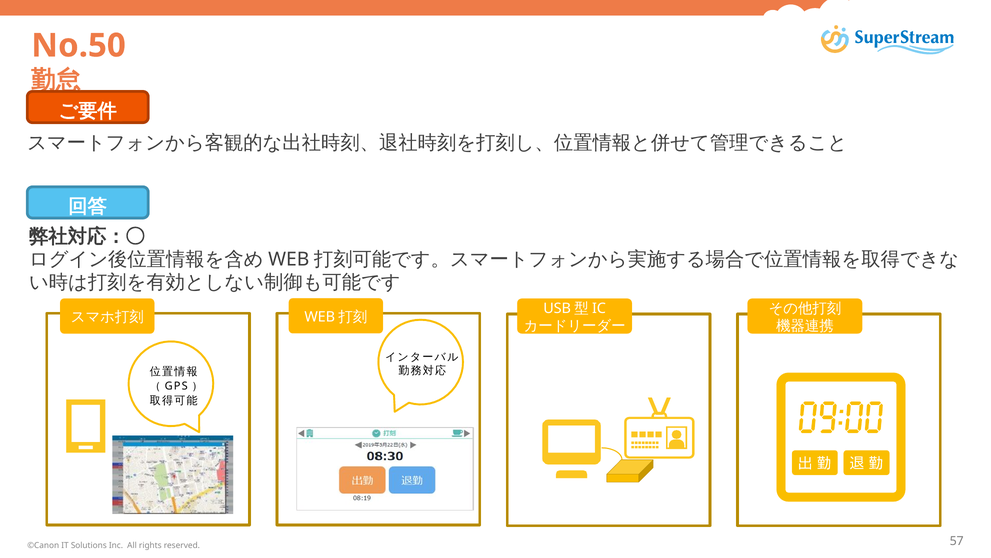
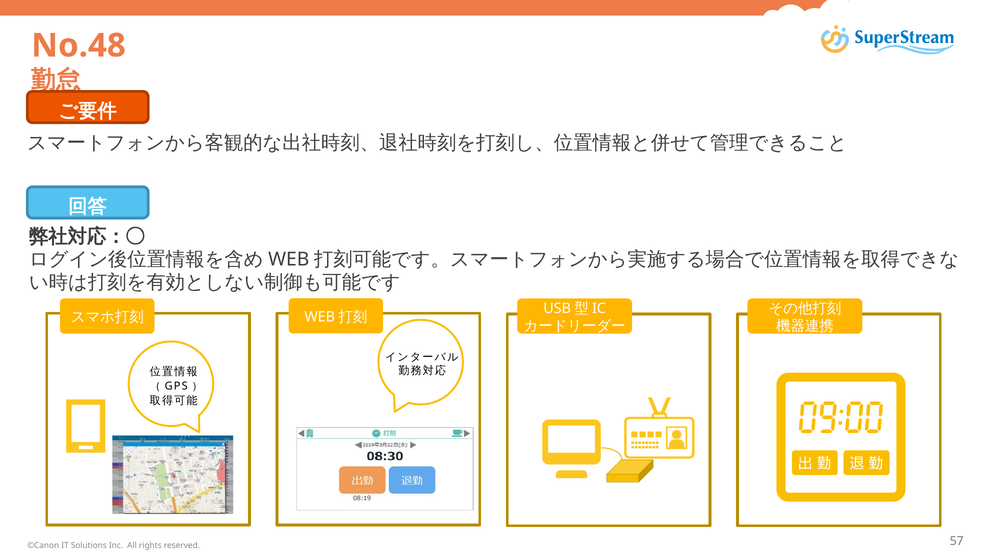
No.50: No.50 -> No.48 (78, 46)
